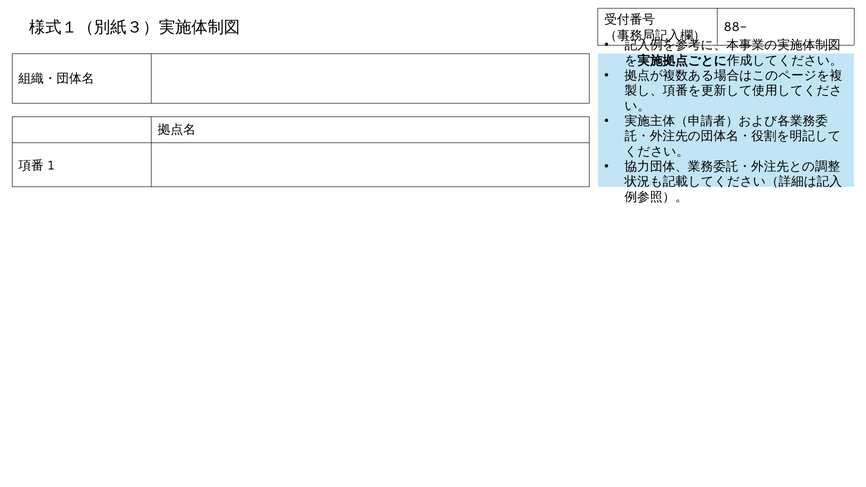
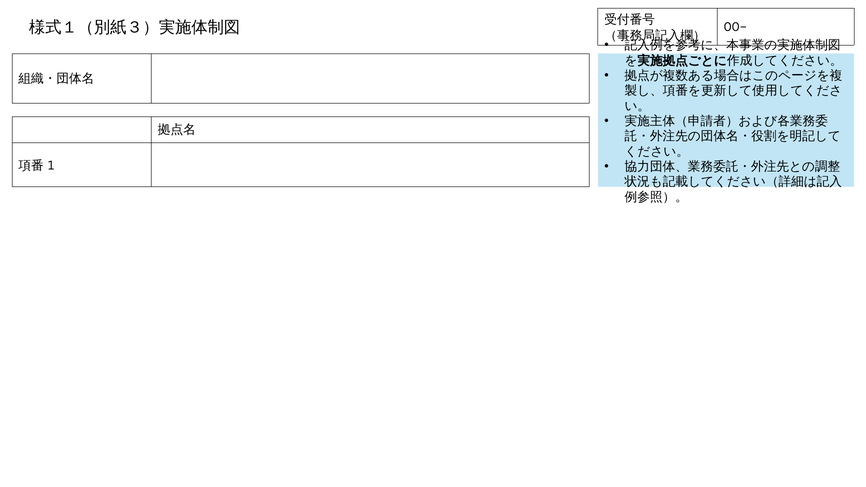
88-: 88- -> 00- (735, 27)
